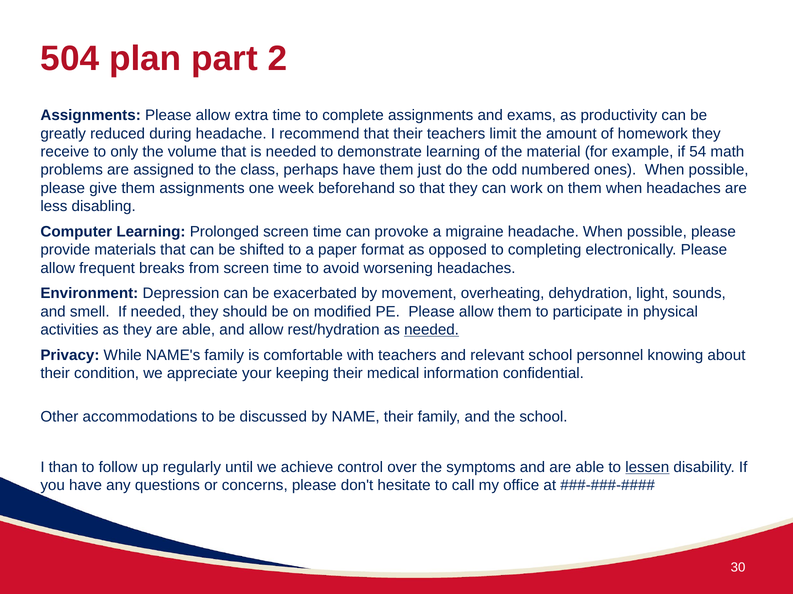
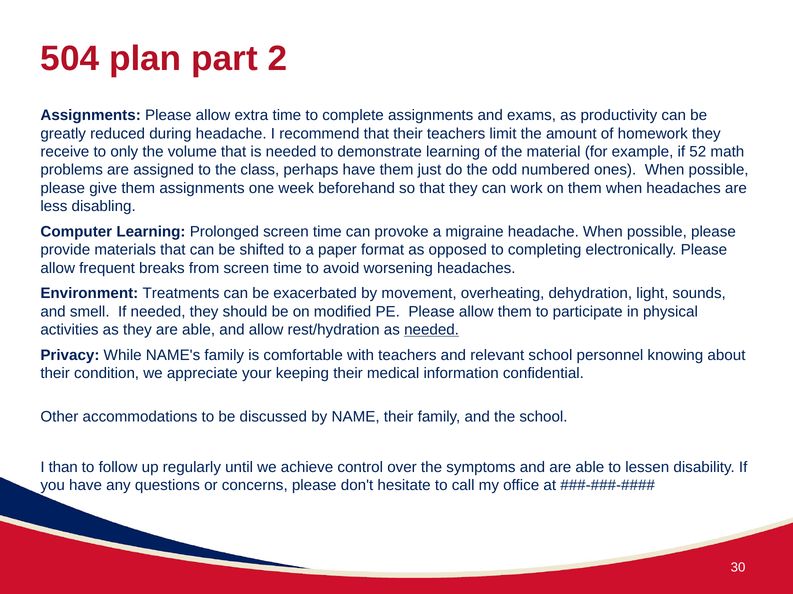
54: 54 -> 52 (698, 152)
Depression: Depression -> Treatments (181, 294)
lessen underline: present -> none (647, 468)
